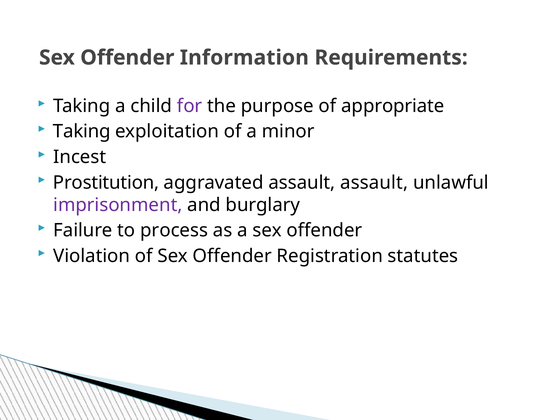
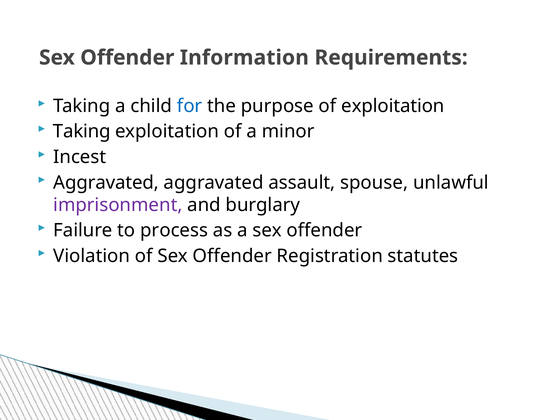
for colour: purple -> blue (190, 106)
of appropriate: appropriate -> exploitation (393, 106)
Prostitution: Prostitution -> Aggravated (106, 183)
assault assault: assault -> spouse (374, 183)
